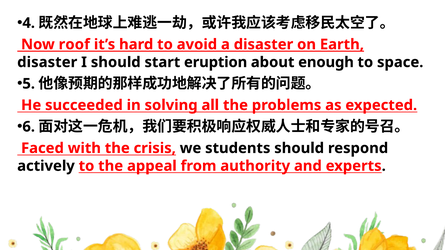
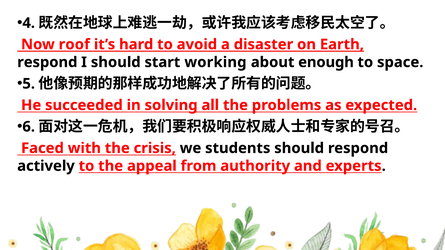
disaster: disaster -> respond (47, 62)
eruption: eruption -> working (215, 62)
